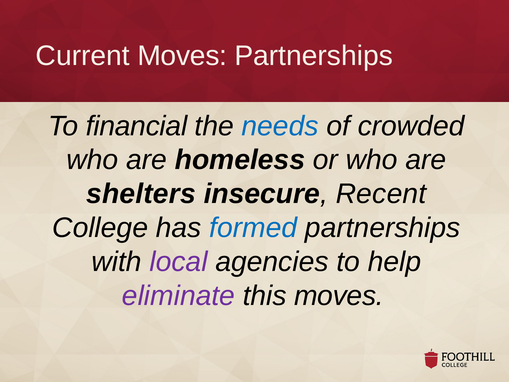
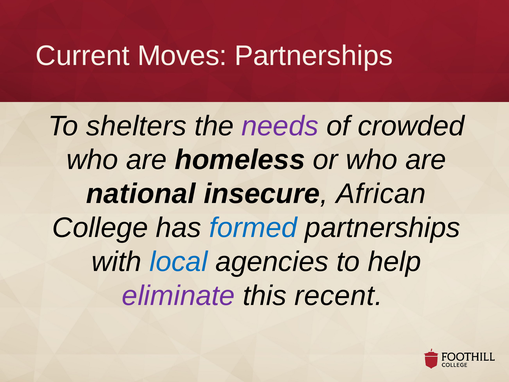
financial: financial -> shelters (136, 126)
needs colour: blue -> purple (280, 126)
shelters: shelters -> national (141, 194)
Recent: Recent -> African (381, 194)
local colour: purple -> blue (179, 262)
this moves: moves -> recent (339, 295)
